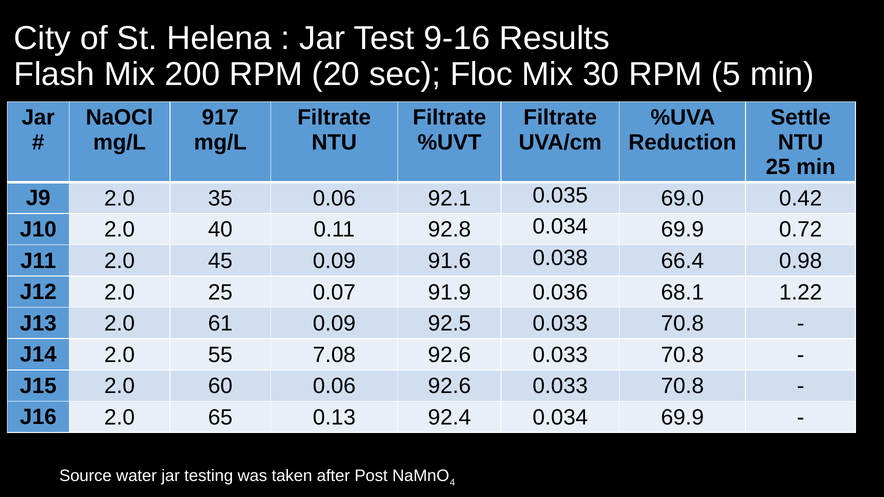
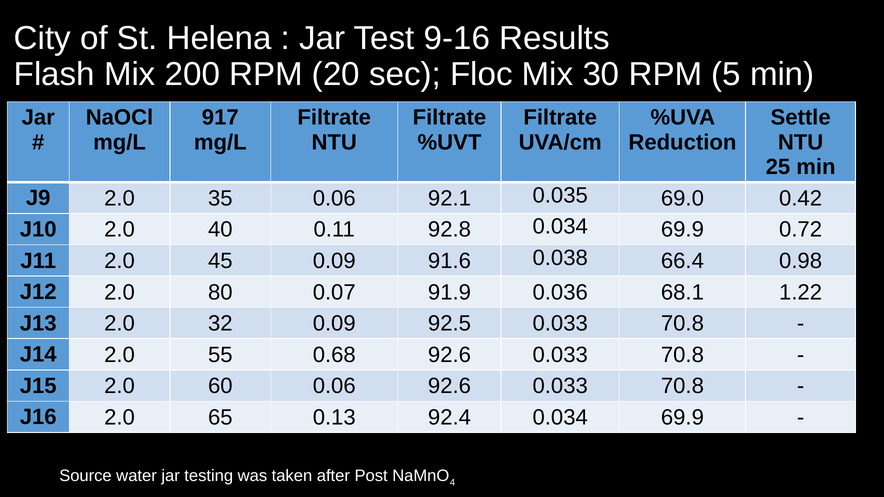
2.0 25: 25 -> 80 (220, 292)
61: 61 -> 32 (220, 324)
7.08: 7.08 -> 0.68 (334, 355)
